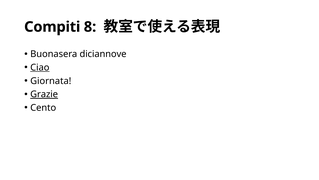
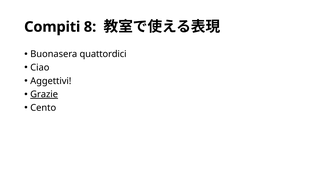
diciannove: diciannove -> quattordici (103, 54)
Ciao underline: present -> none (40, 67)
Giornata: Giornata -> Aggettivi (51, 81)
